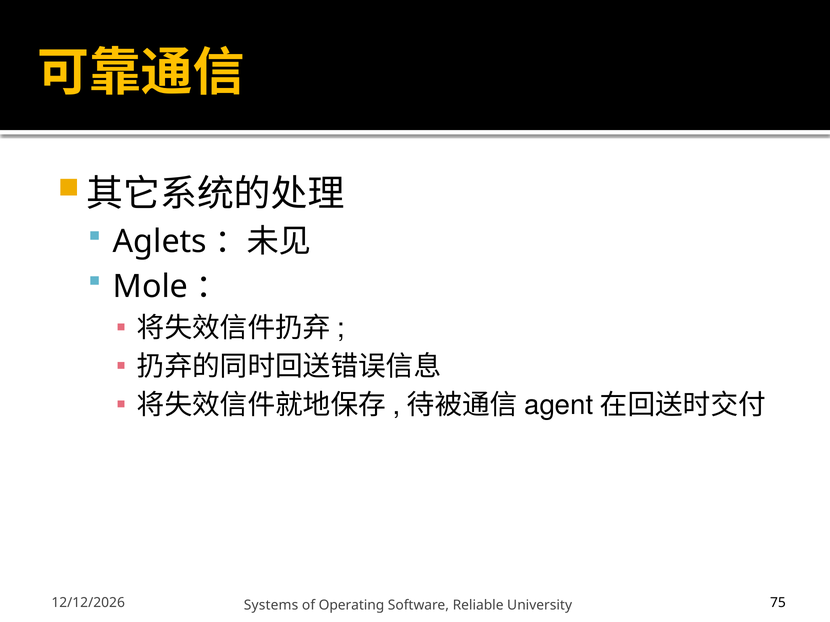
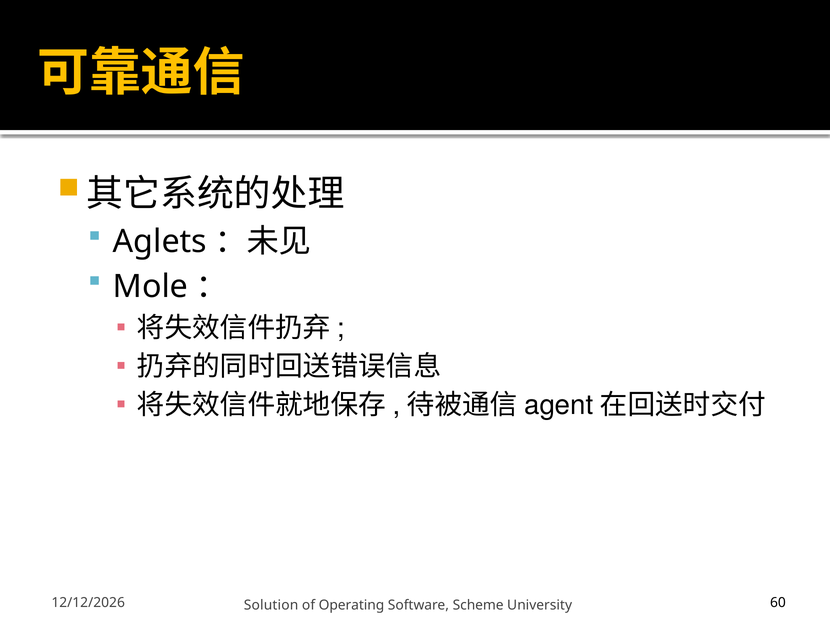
Systems: Systems -> Solution (271, 605)
Reliable: Reliable -> Scheme (478, 605)
75: 75 -> 60 (778, 603)
